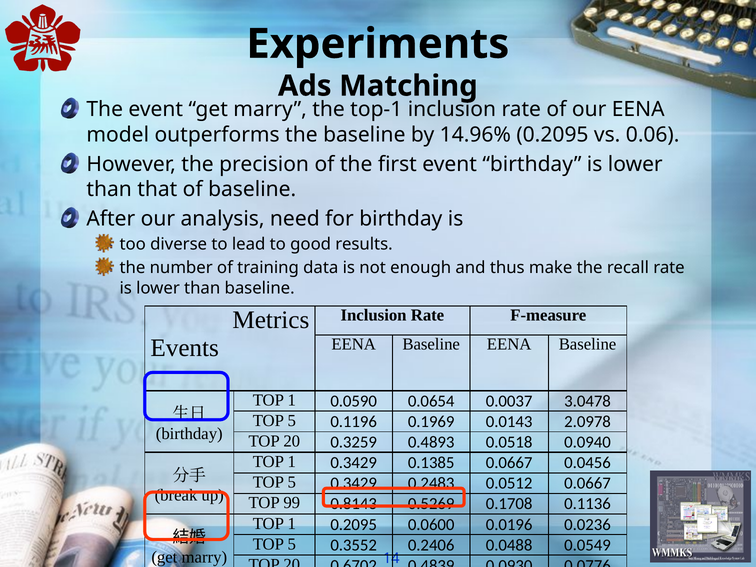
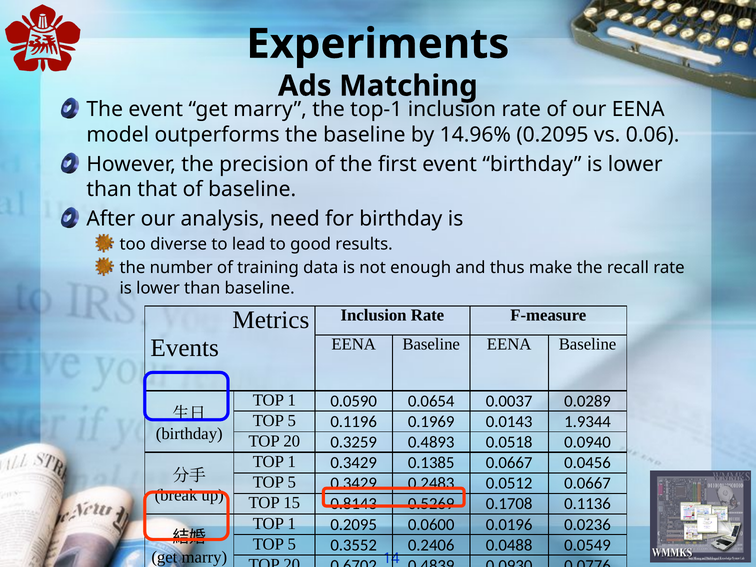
3.0478: 3.0478 -> 0.0289 (588, 401)
2.0978: 2.0978 -> 1.9344 (588, 422)
99: 99 -> 15 (292, 503)
